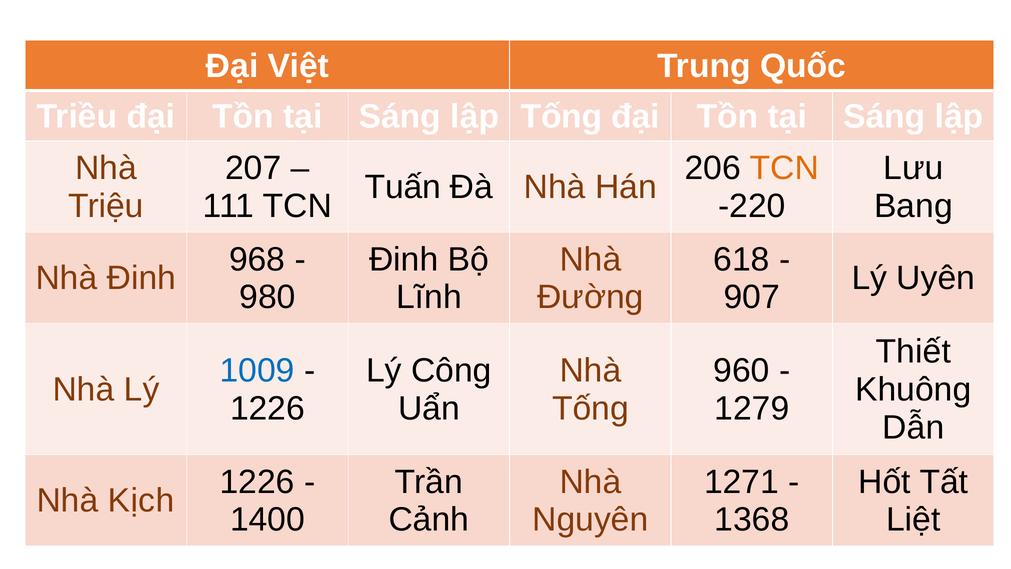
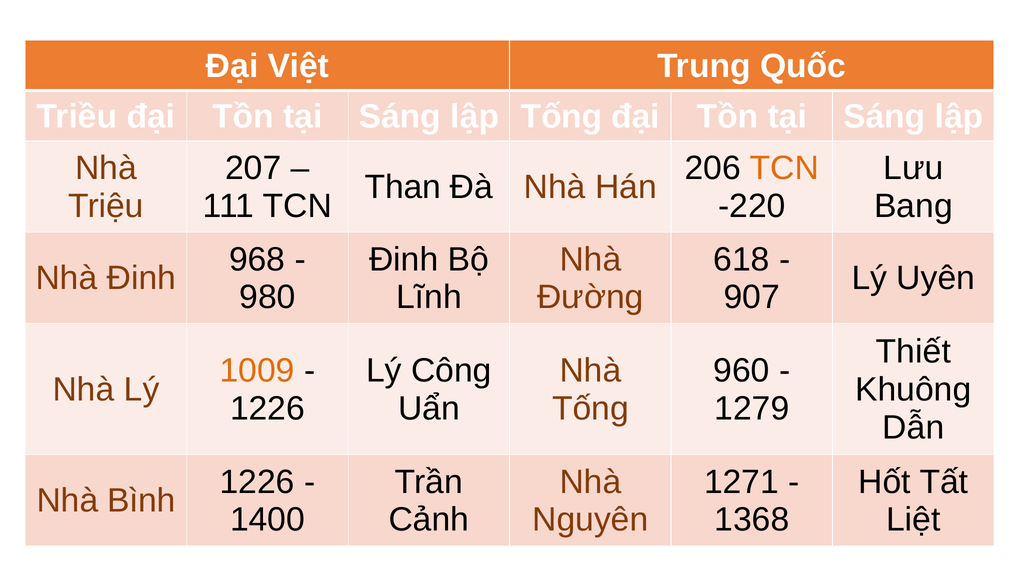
Tuấn: Tuấn -> Than (403, 187)
1009 colour: blue -> orange (257, 370)
Kịch: Kịch -> Bình (141, 501)
